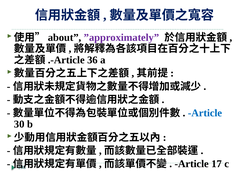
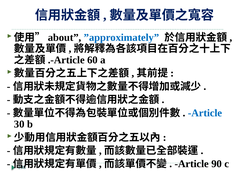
”approximately colour: purple -> blue (121, 37)
36: 36 -> 60 (92, 60)
17: 17 -> 90 (217, 164)
